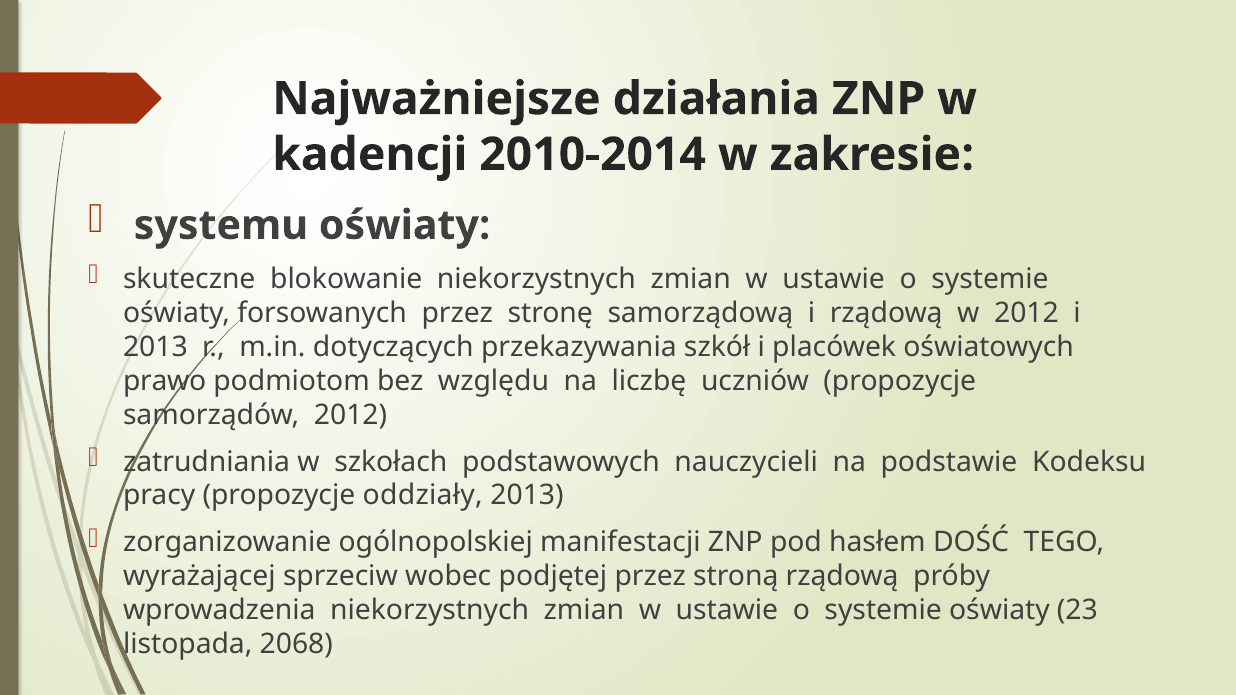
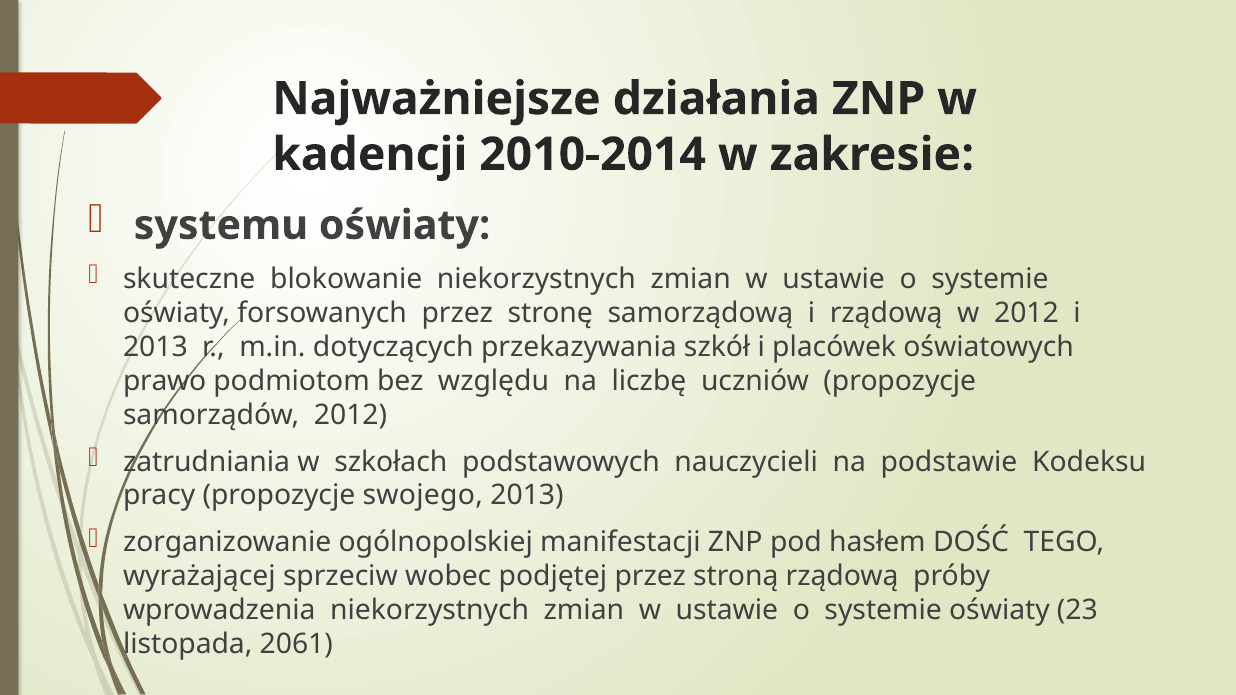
oddziały: oddziały -> swojego (423, 496)
2068: 2068 -> 2061 (296, 645)
